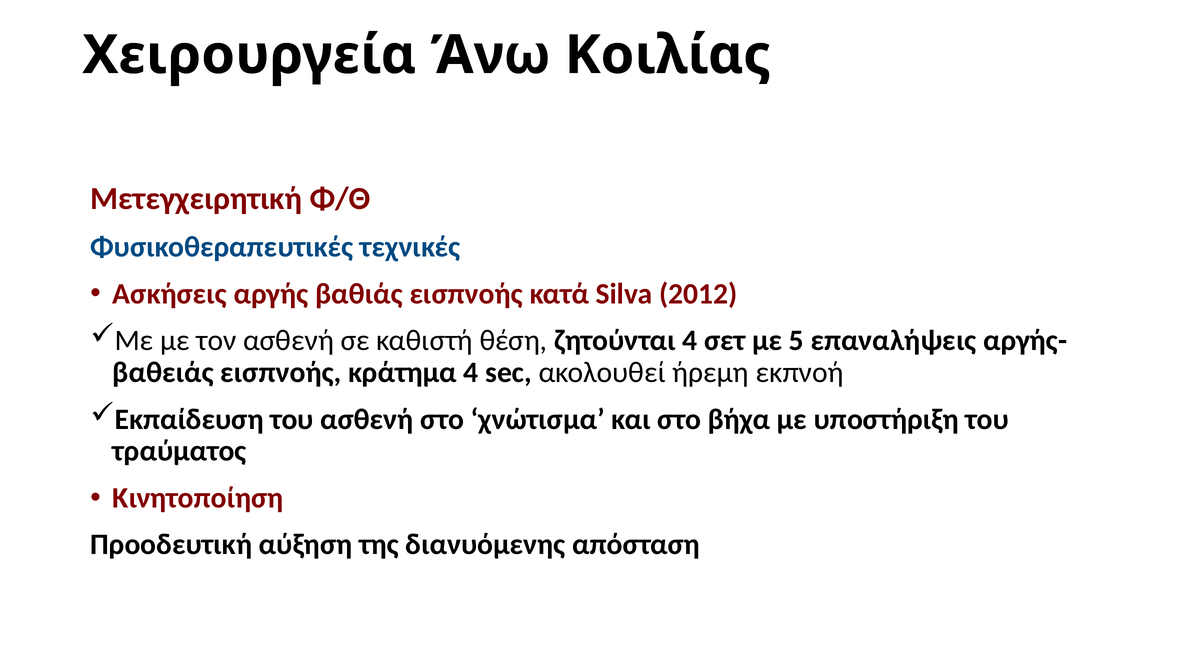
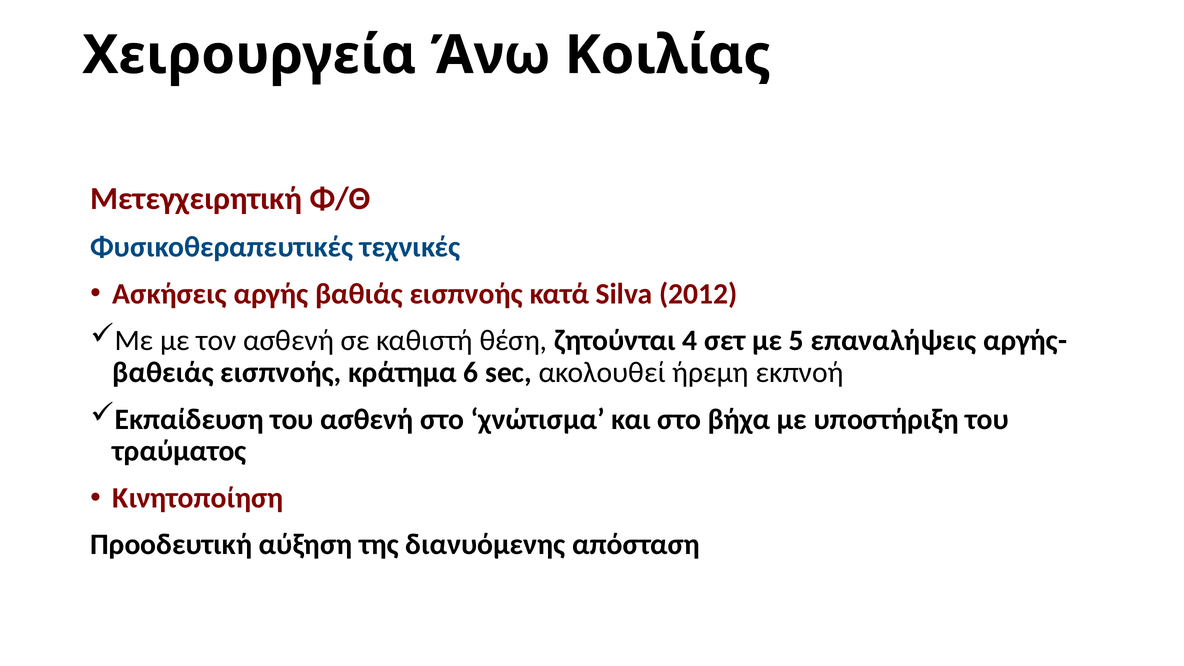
κράτημα 4: 4 -> 6 (471, 372)
